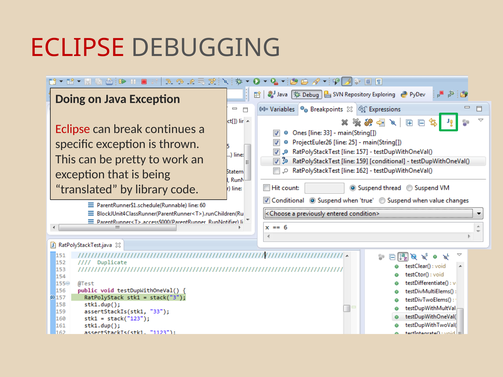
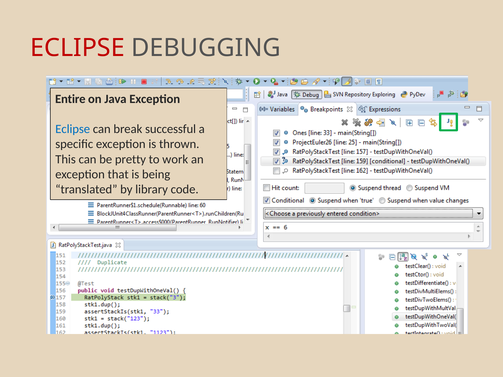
Doing: Doing -> Entire (70, 99)
Eclipse colour: red -> blue (73, 129)
continues: continues -> successful (171, 129)
